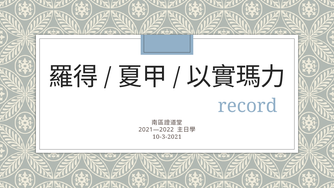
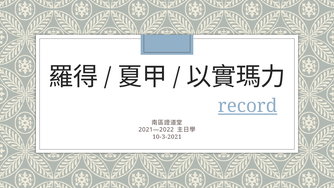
record underline: none -> present (248, 106)
